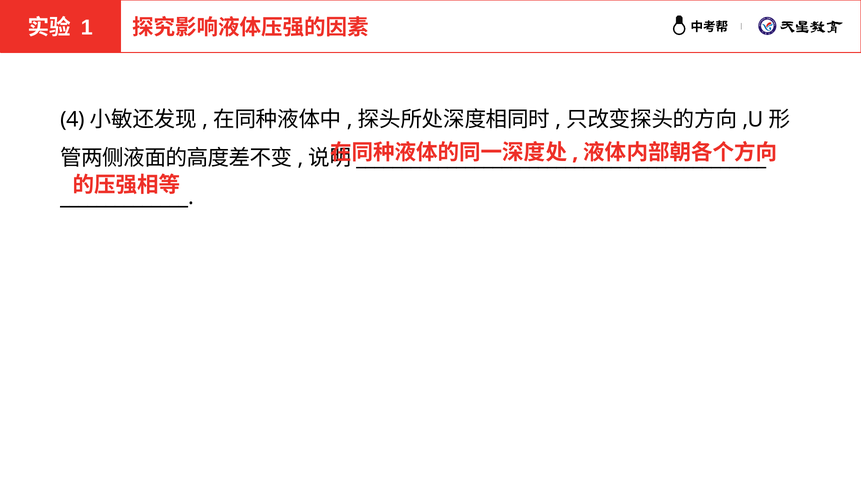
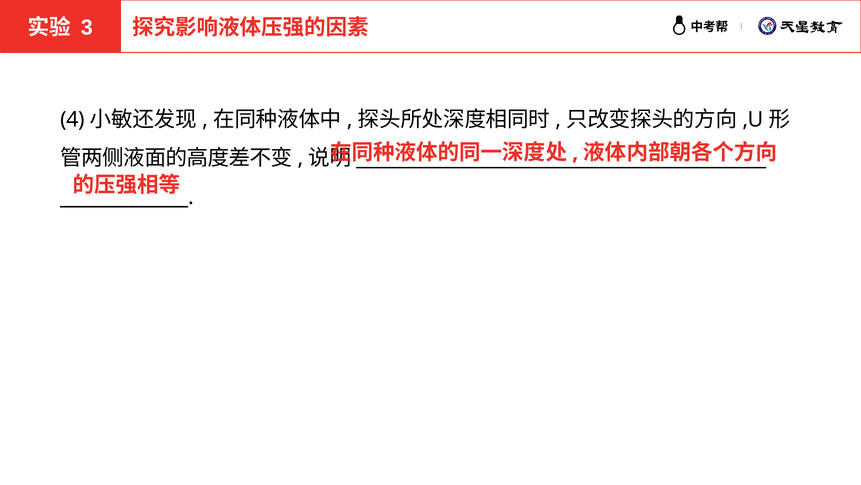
1: 1 -> 3 (87, 28)
